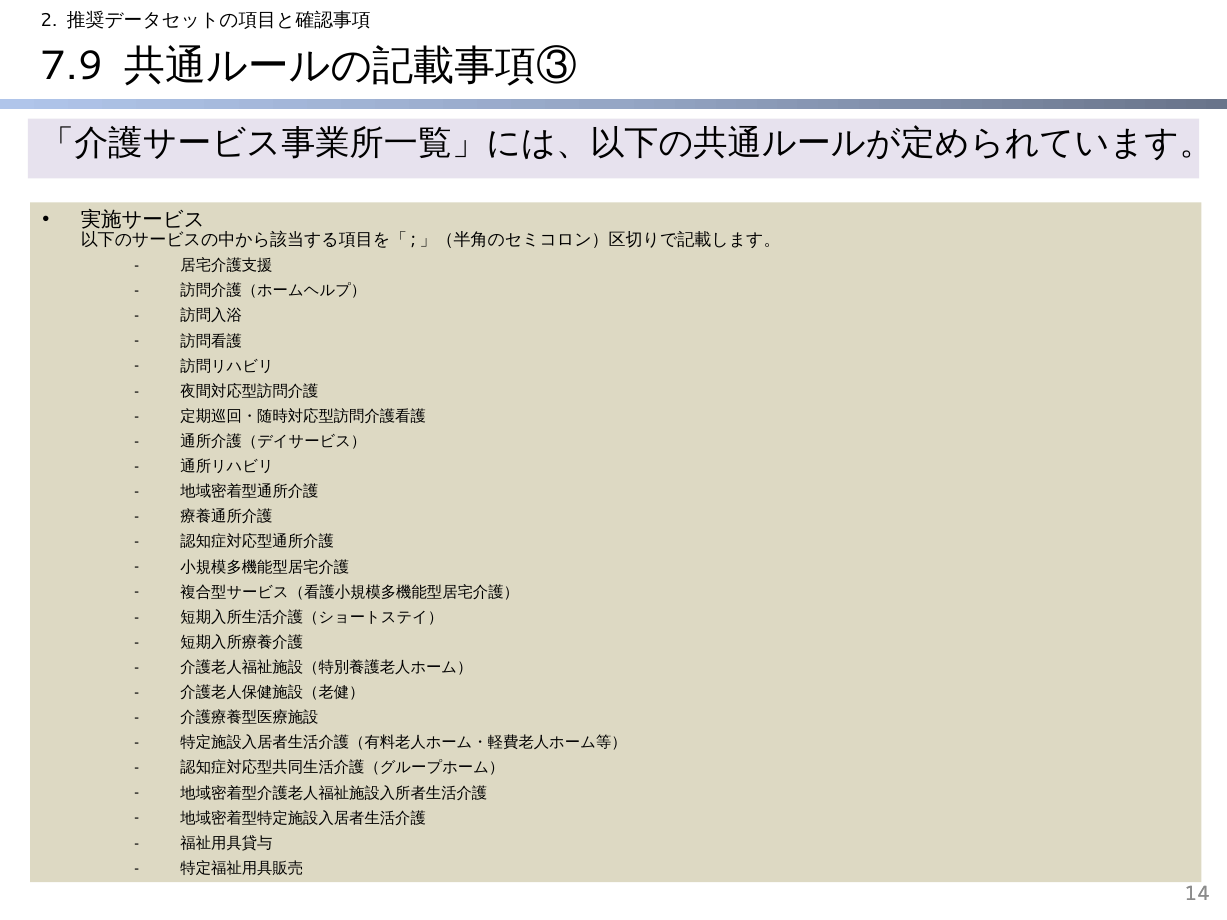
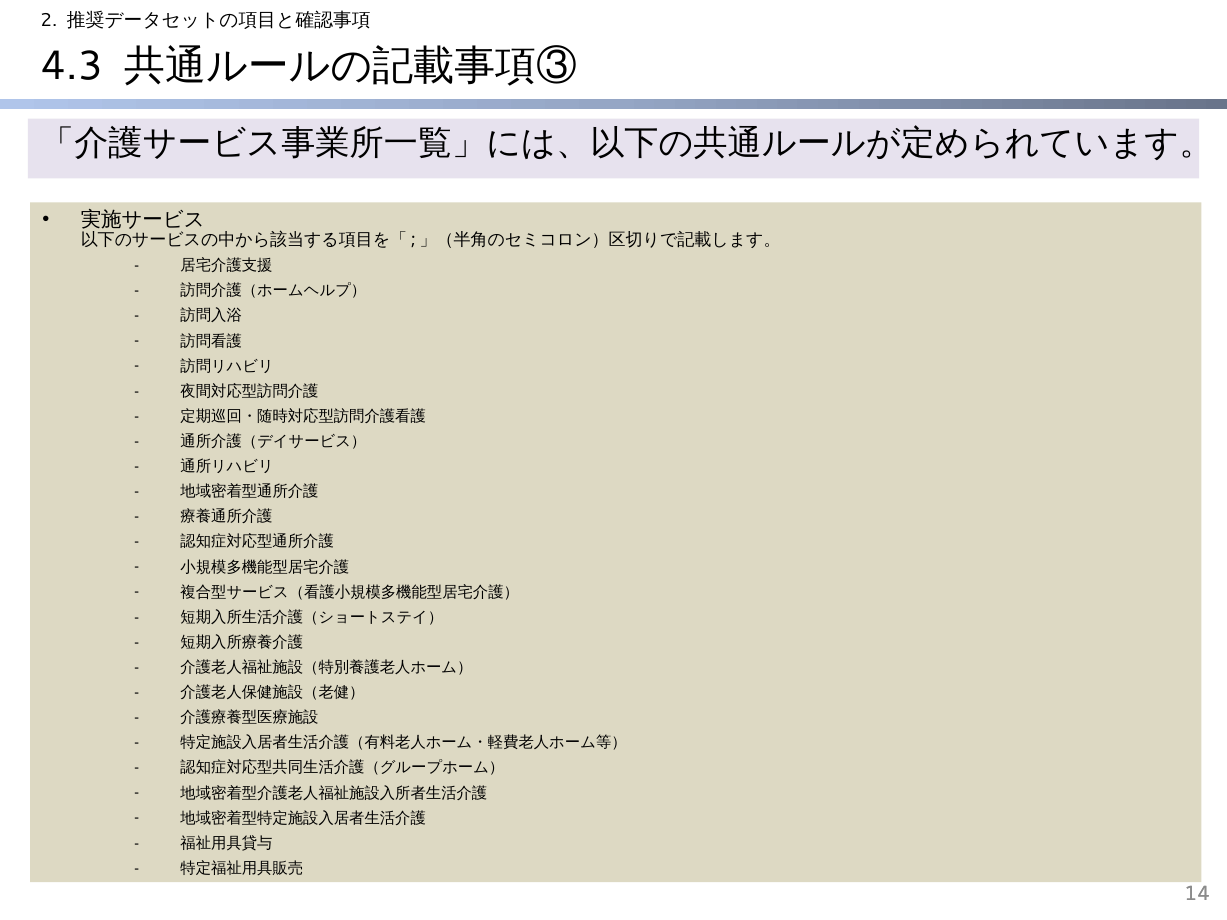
7.9: 7.9 -> 4.3 (72, 66)
